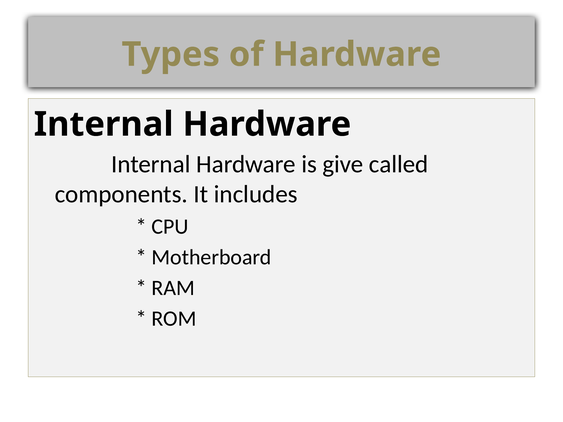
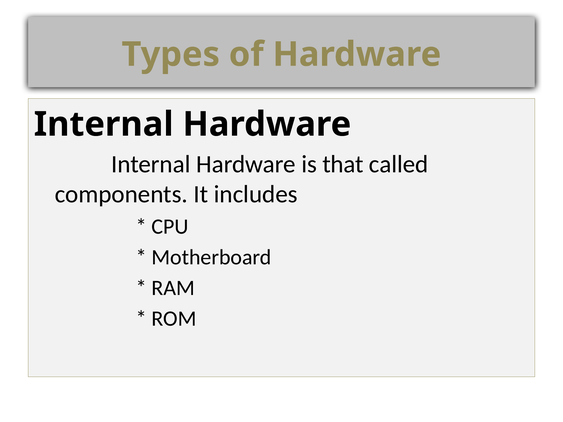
give: give -> that (343, 164)
